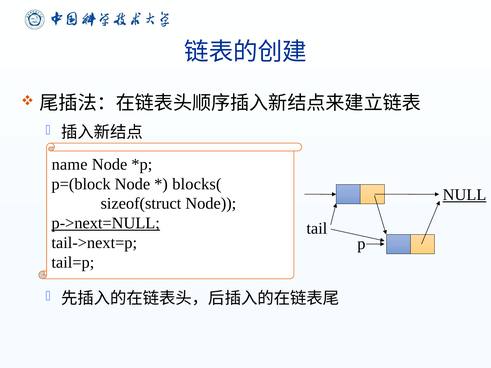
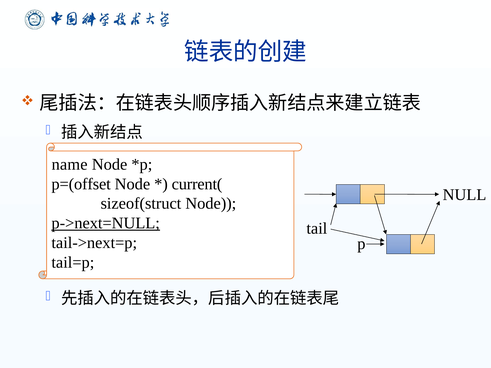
p=(block: p=(block -> p=(offset (81, 184)
blocks(: blocks( -> current( (197, 184)
NULL underline: present -> none (465, 195)
